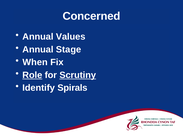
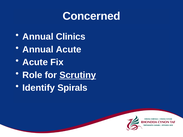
Values: Values -> Clinics (71, 37)
Annual Stage: Stage -> Acute (69, 50)
When: When -> Acute (35, 62)
Role underline: present -> none (32, 75)
